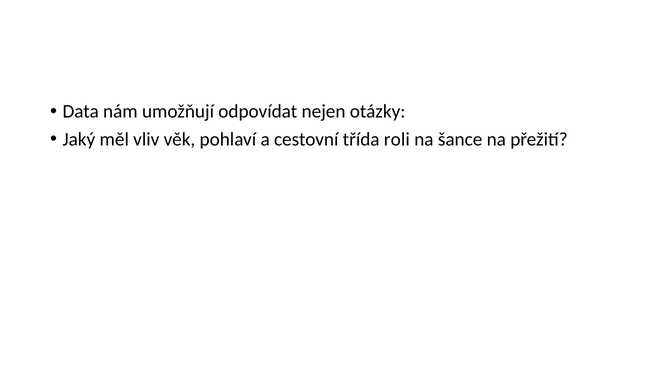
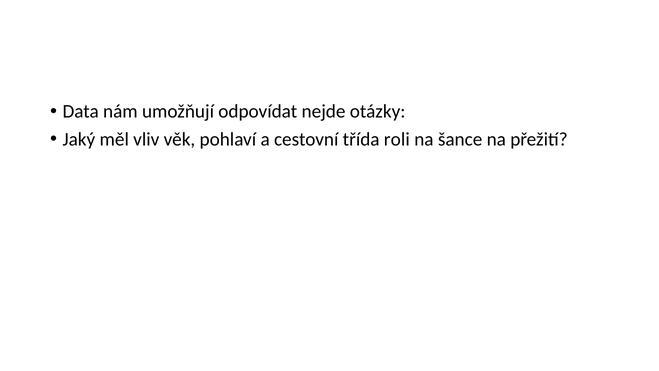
nejen: nejen -> nejde (324, 111)
